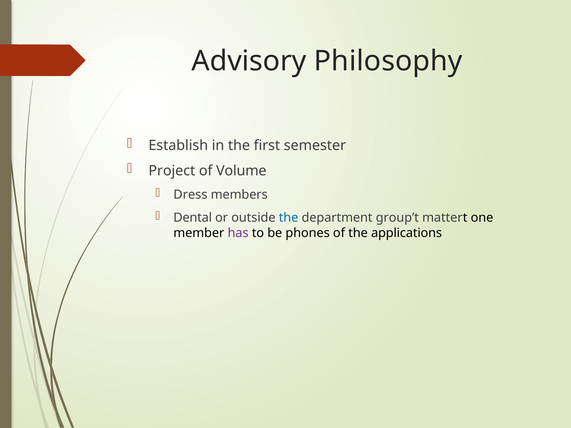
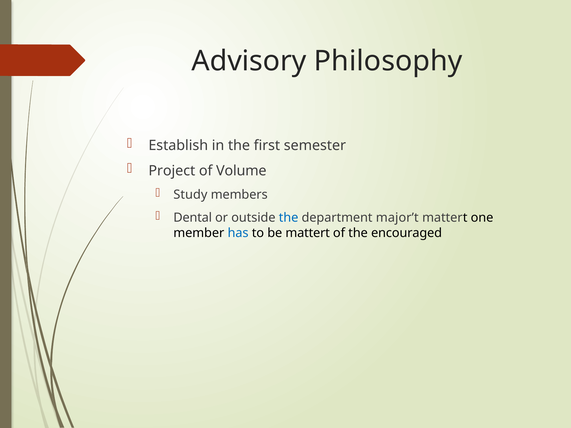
Dress: Dress -> Study (190, 195)
group’t: group’t -> major’t (397, 218)
has colour: purple -> blue (238, 233)
be phones: phones -> mattert (308, 233)
applications: applications -> encouraged (407, 233)
